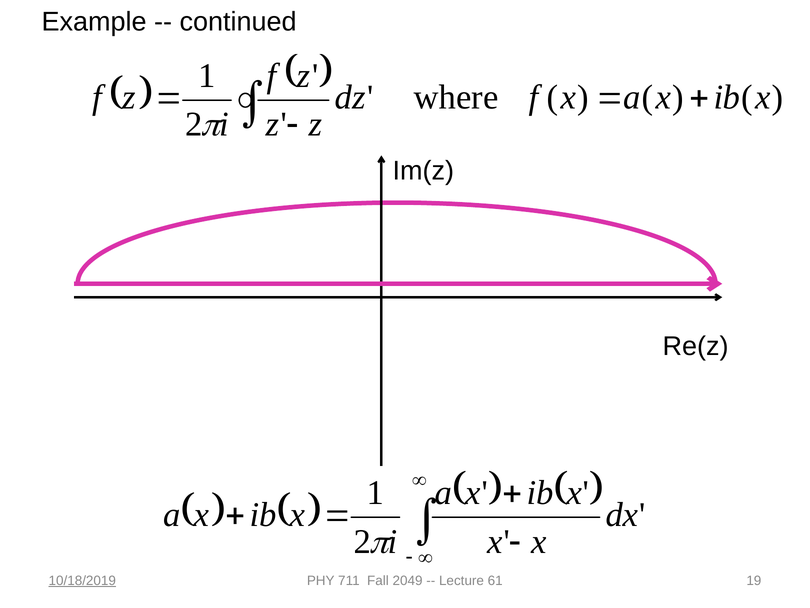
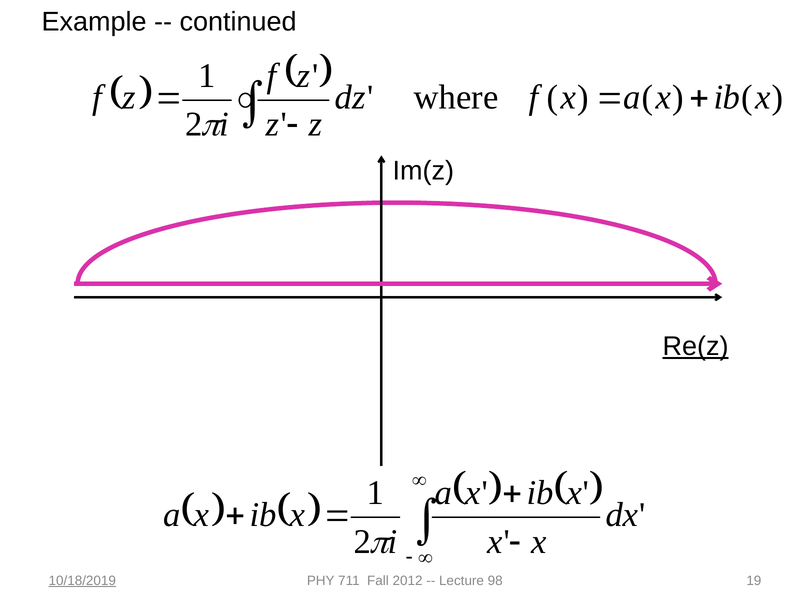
Re(z underline: none -> present (696, 346)
2049: 2049 -> 2012 (408, 580)
61: 61 -> 98 (495, 580)
